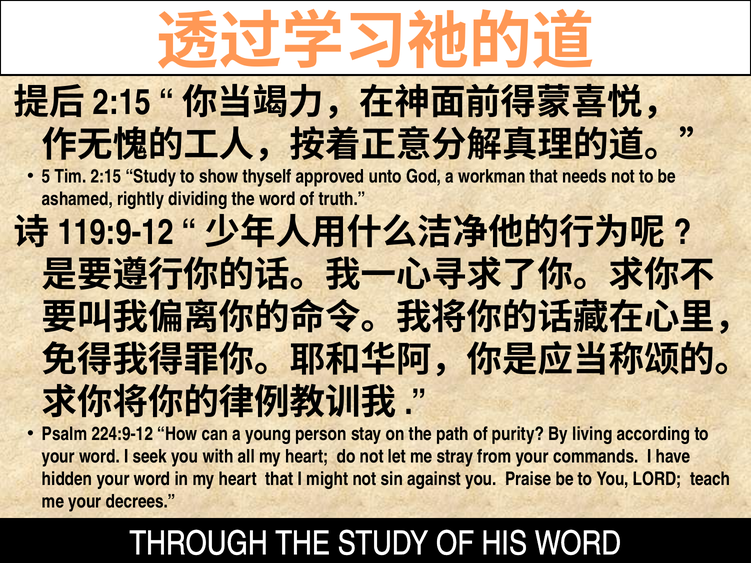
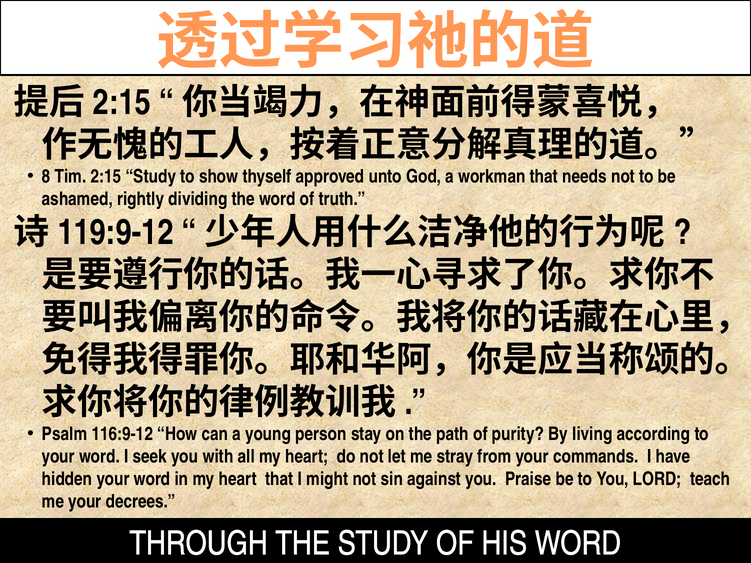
5: 5 -> 8 (46, 176)
224:9-12: 224:9-12 -> 116:9-12 (122, 434)
